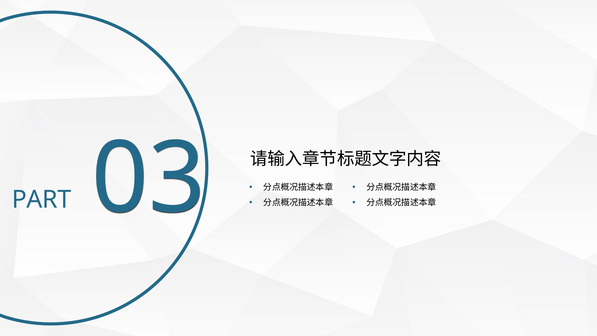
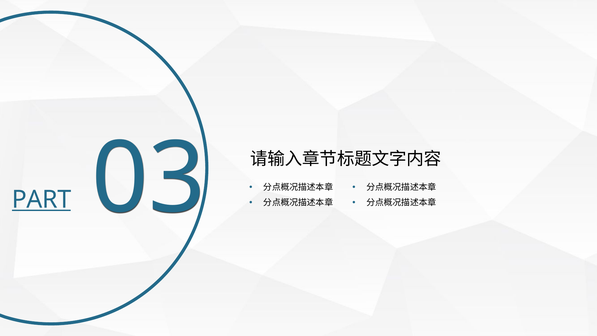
PART underline: none -> present (41, 199)
